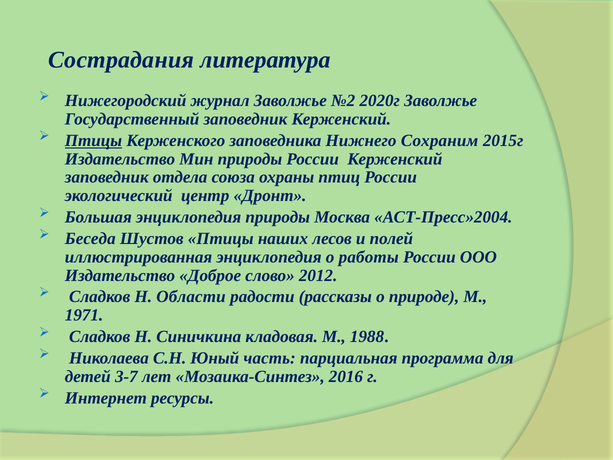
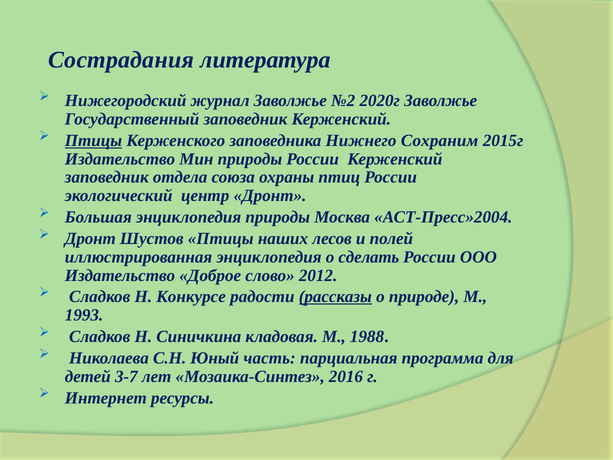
Беседа: Беседа -> Дронт (90, 238)
работы: работы -> сделать (369, 257)
Области: Области -> Конкурсе (191, 297)
рассказы underline: none -> present (335, 297)
1971: 1971 -> 1993 (84, 315)
